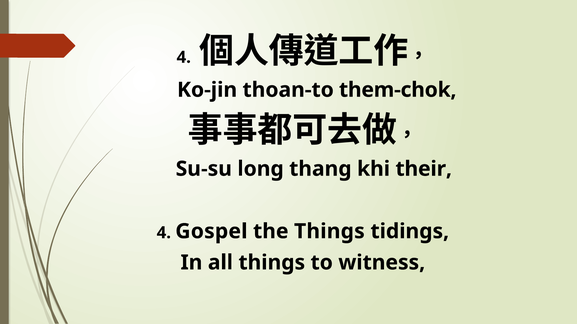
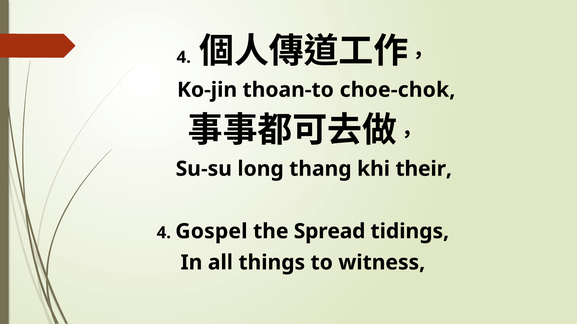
them-chok: them-chok -> choe-chok (398, 90)
the Things: Things -> Spread (330, 232)
